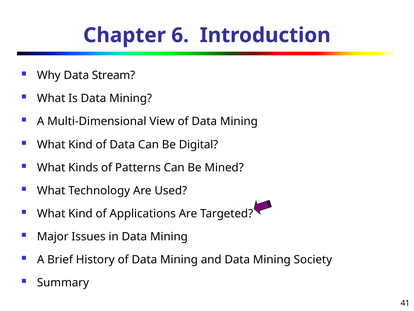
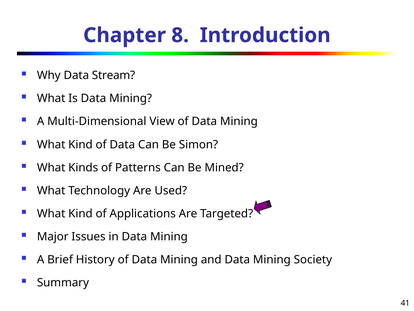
6: 6 -> 8 (180, 35)
Digital: Digital -> Simon (198, 144)
